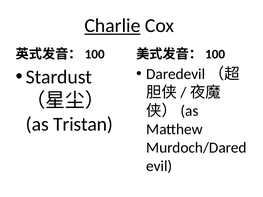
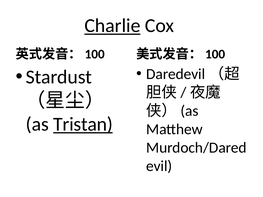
Tristan underline: none -> present (83, 124)
